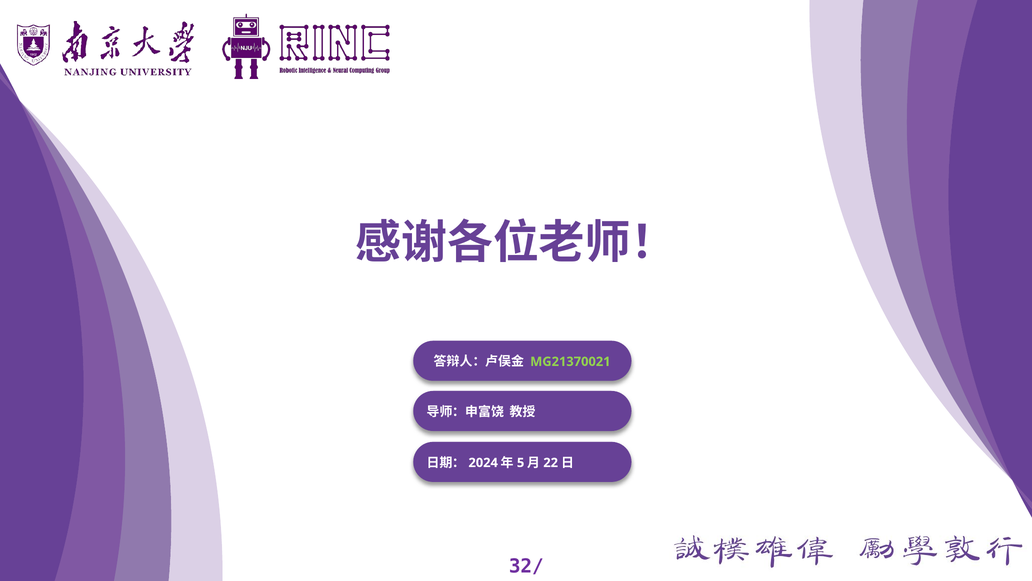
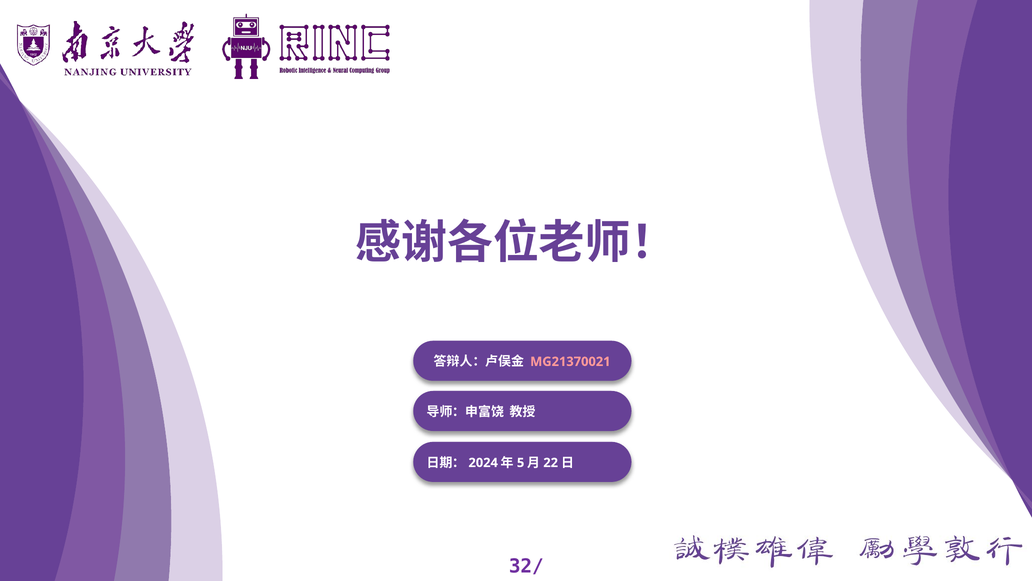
MG21370021 colour: light green -> pink (570, 361)
